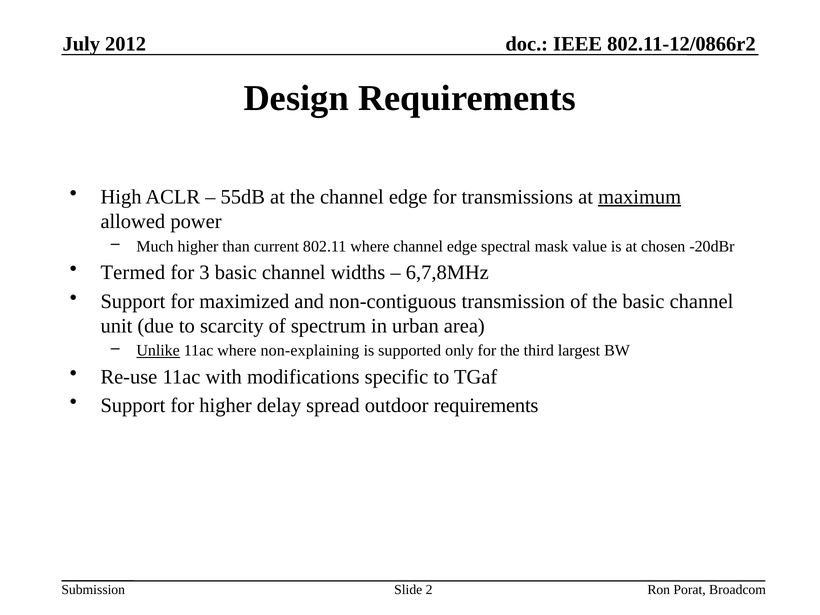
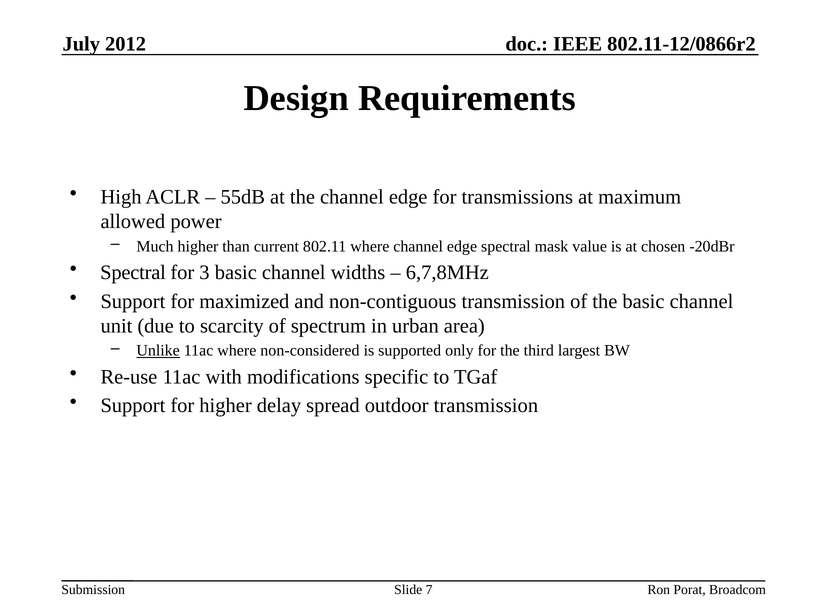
maximum underline: present -> none (640, 197)
Termed: Termed -> Spectral (133, 273)
non-explaining: non-explaining -> non-considered (310, 351)
outdoor requirements: requirements -> transmission (486, 406)
2: 2 -> 7 (429, 590)
